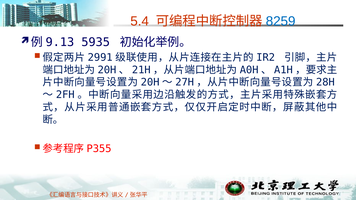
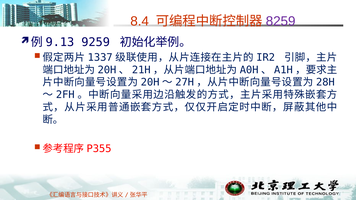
5.4: 5.4 -> 8.4 (140, 21)
8259 colour: blue -> purple (281, 21)
5935: 5935 -> 9259 (96, 42)
2991: 2991 -> 1337 (100, 57)
